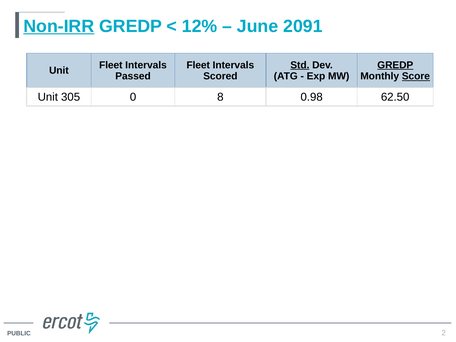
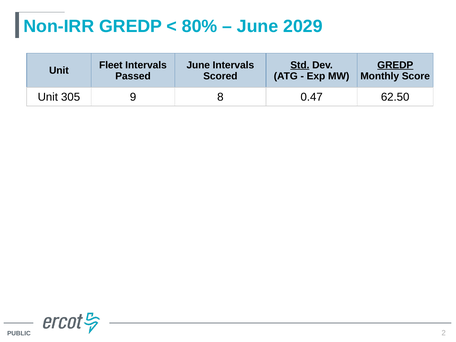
Non-IRR underline: present -> none (59, 26)
12%: 12% -> 80% (200, 26)
2091: 2091 -> 2029 (303, 26)
Fleet: Fleet -> June (198, 65)
Score underline: present -> none (416, 76)
0: 0 -> 9 (133, 97)
0.98: 0.98 -> 0.47 (312, 97)
